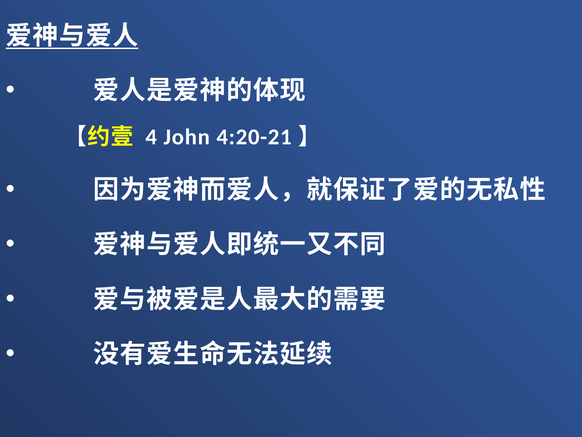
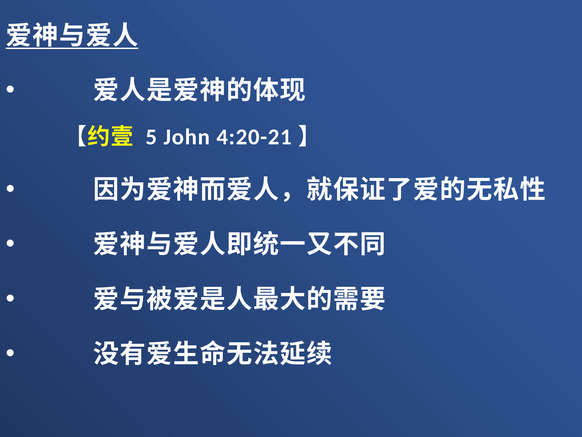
4: 4 -> 5 (151, 137)
